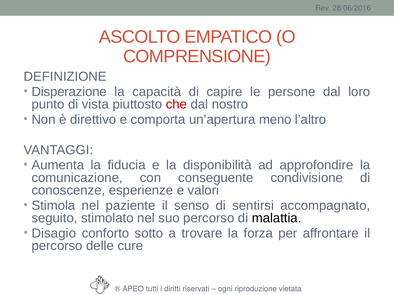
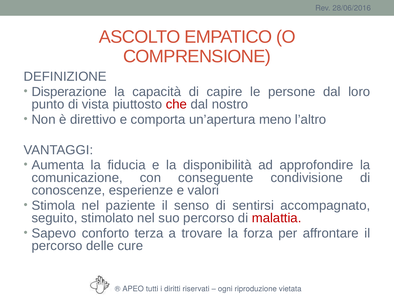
malattia colour: black -> red (277, 218)
Disagio: Disagio -> Sapevo (54, 234)
sotto: sotto -> terza (149, 234)
